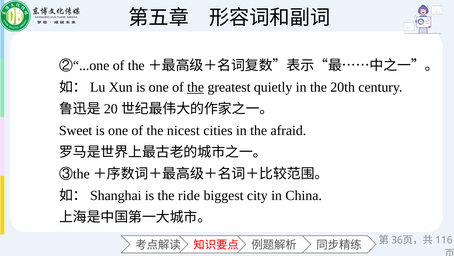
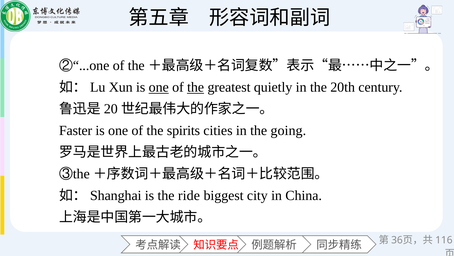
one underline: none -> present (159, 87)
Sweet: Sweet -> Faster (76, 130)
nicest: nicest -> spirits (183, 130)
afraid: afraid -> going (288, 130)
